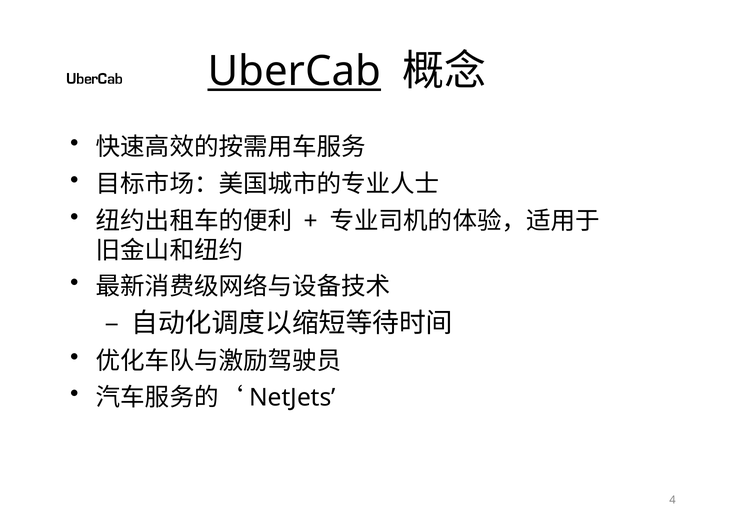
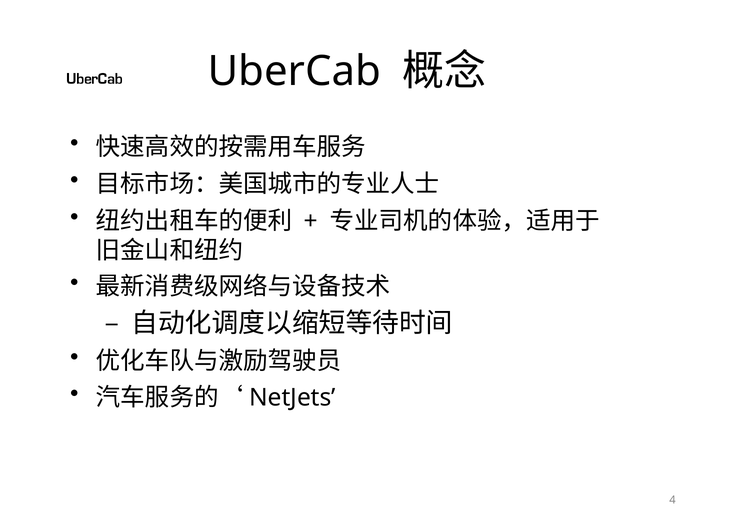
UberCab underline: present -> none (294, 71)
